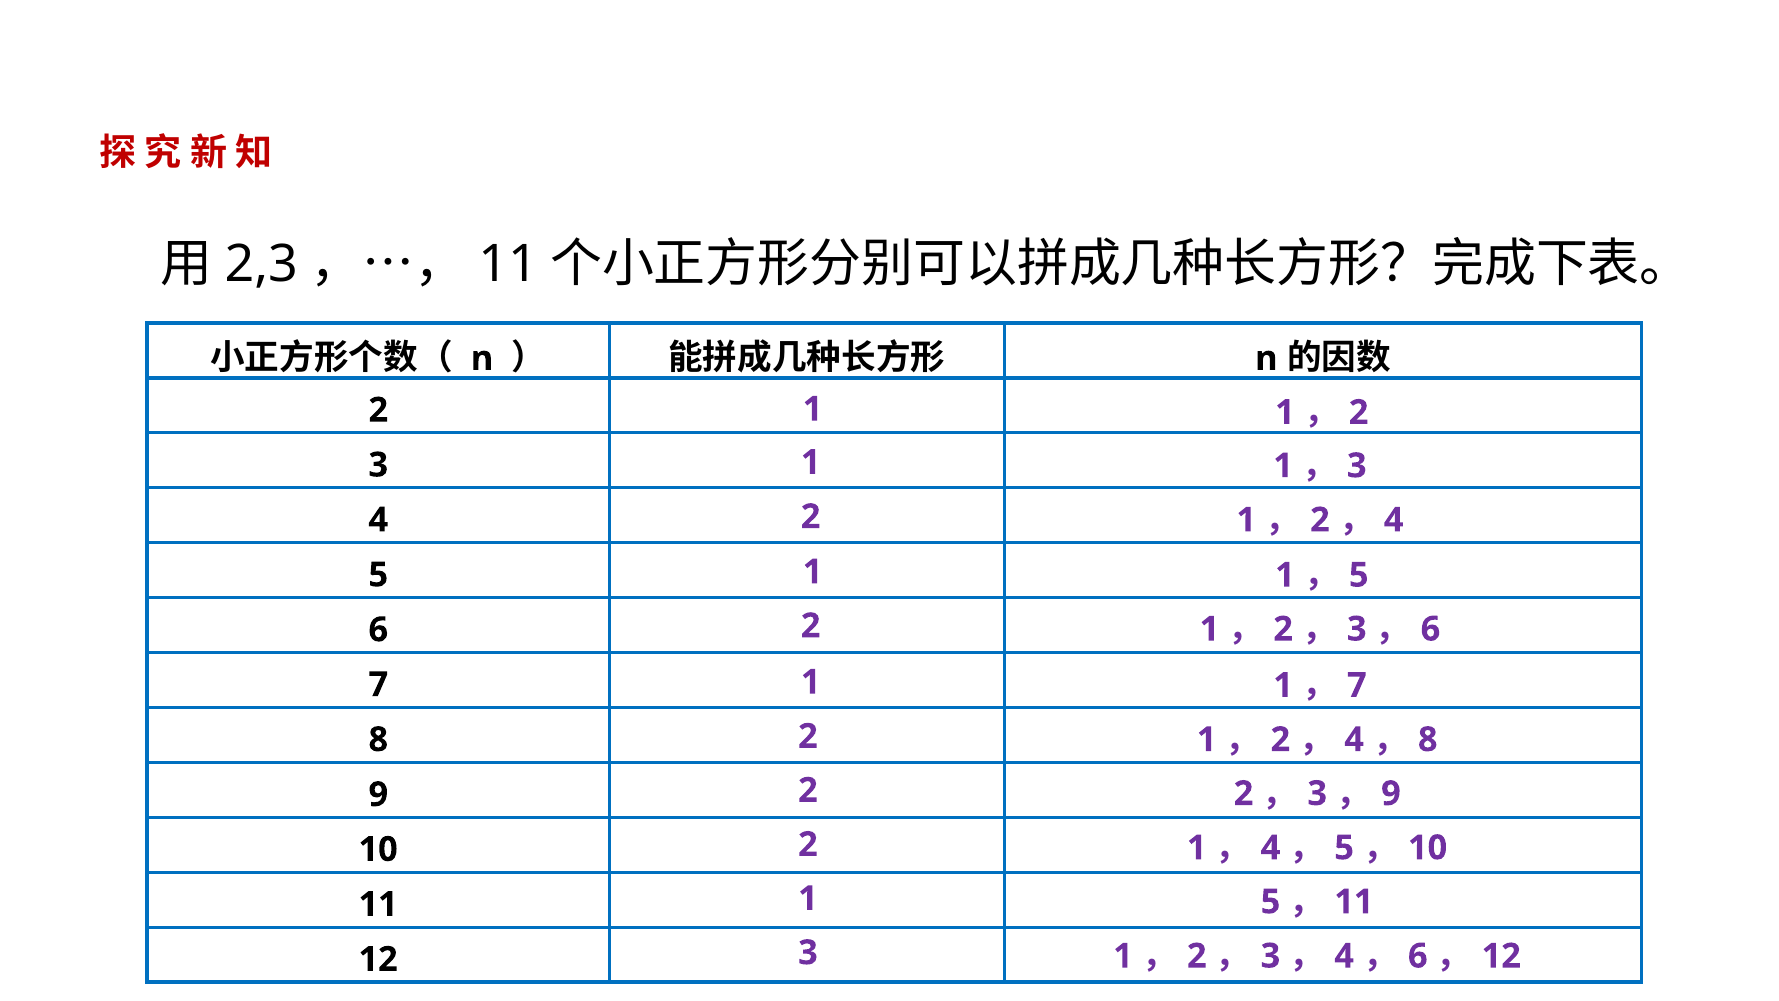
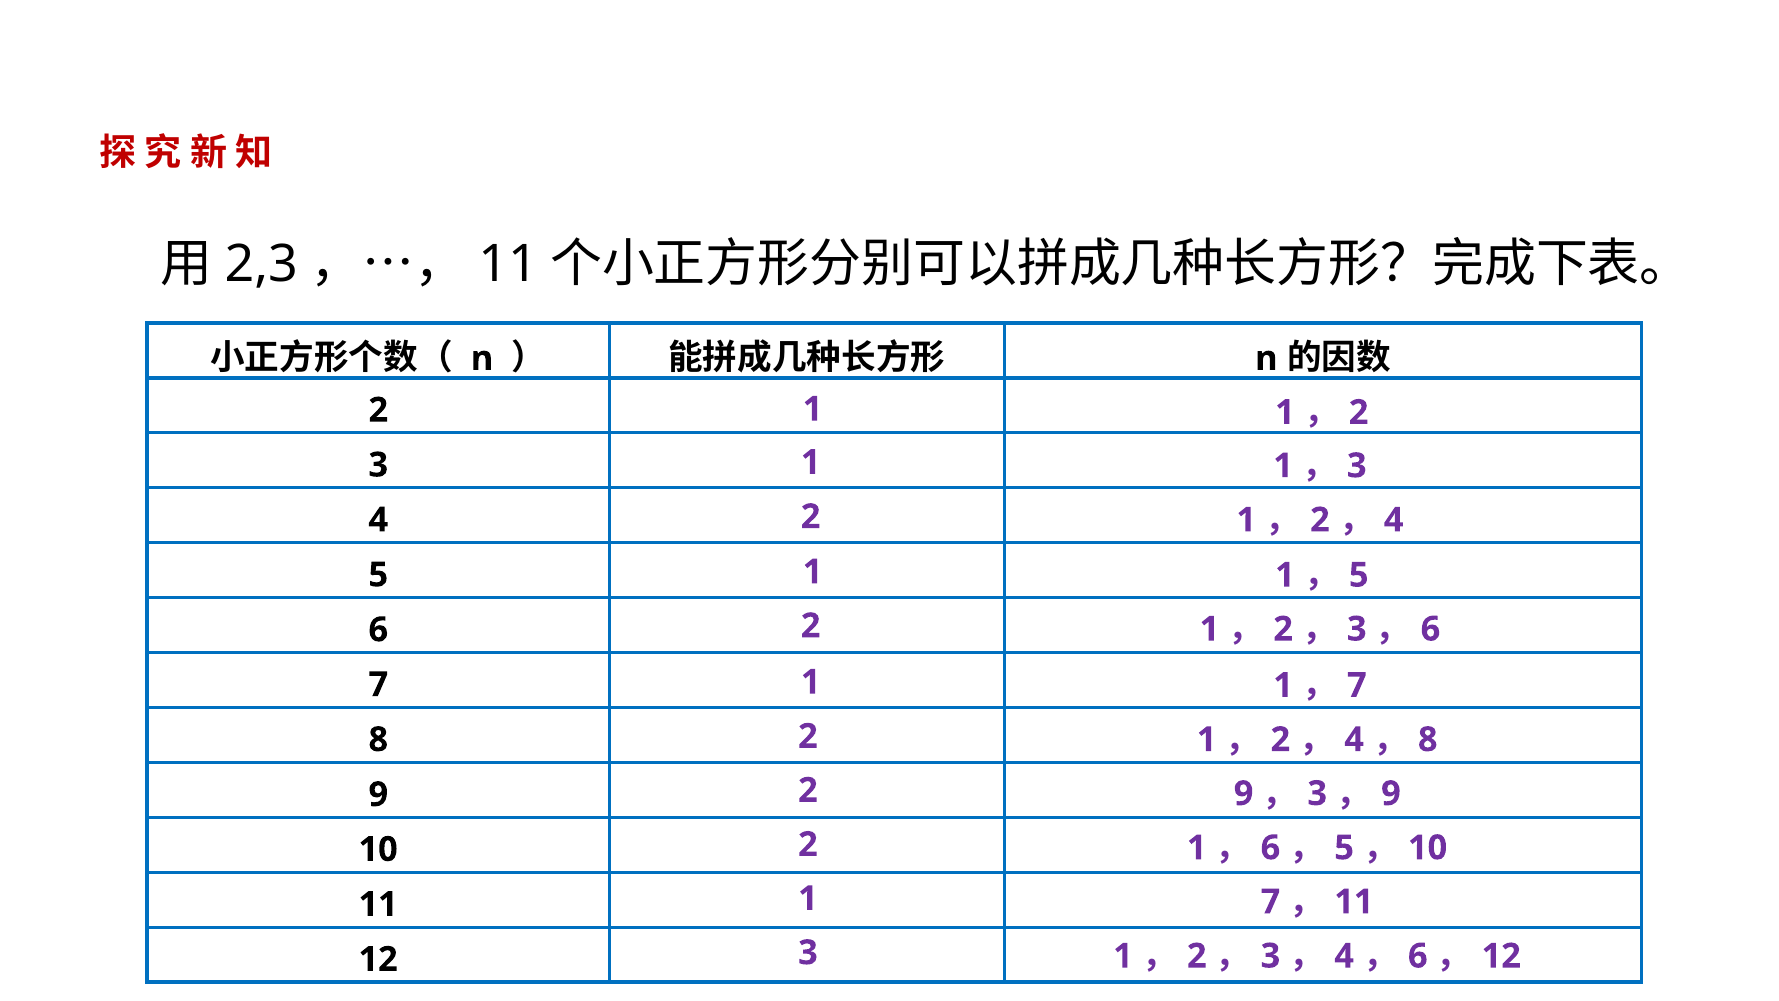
2 2: 2 -> 9 (1244, 793)
4: 4 -> 6 (1270, 848)
1 5: 5 -> 7 (1270, 902)
